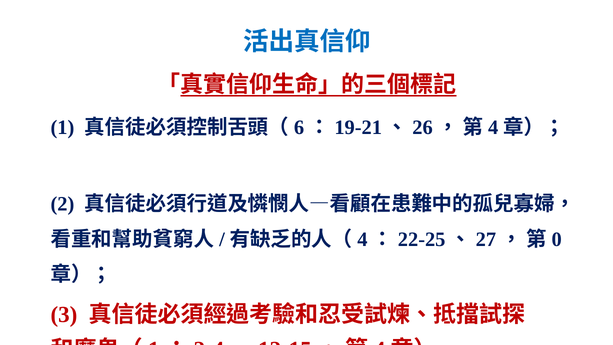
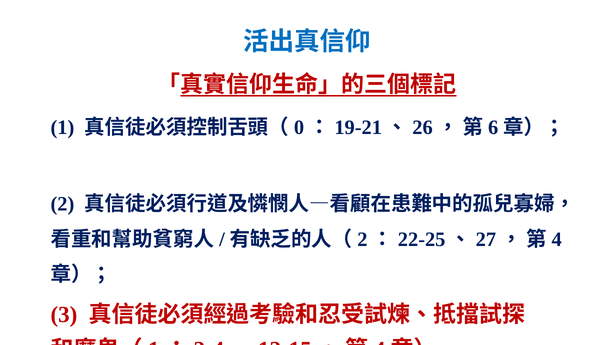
6: 6 -> 0 (299, 127)
4: 4 -> 6 (493, 127)
4: 4 -> 2 (362, 239)
0: 0 -> 4 (557, 239)
